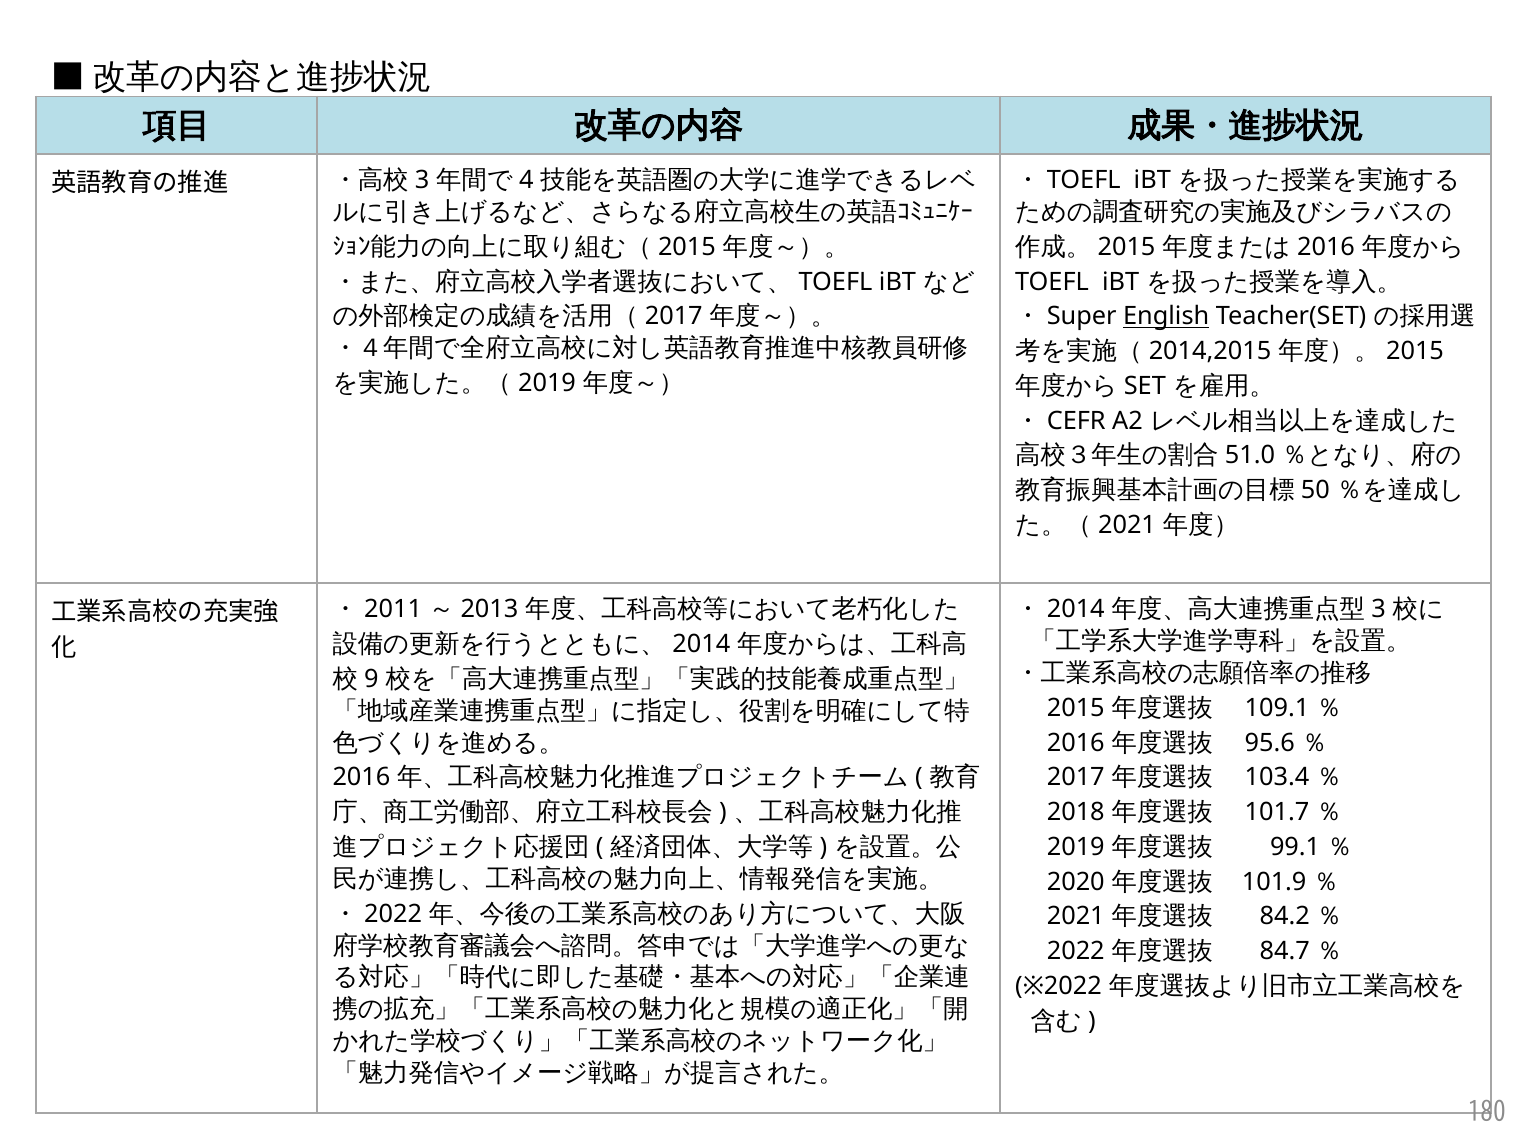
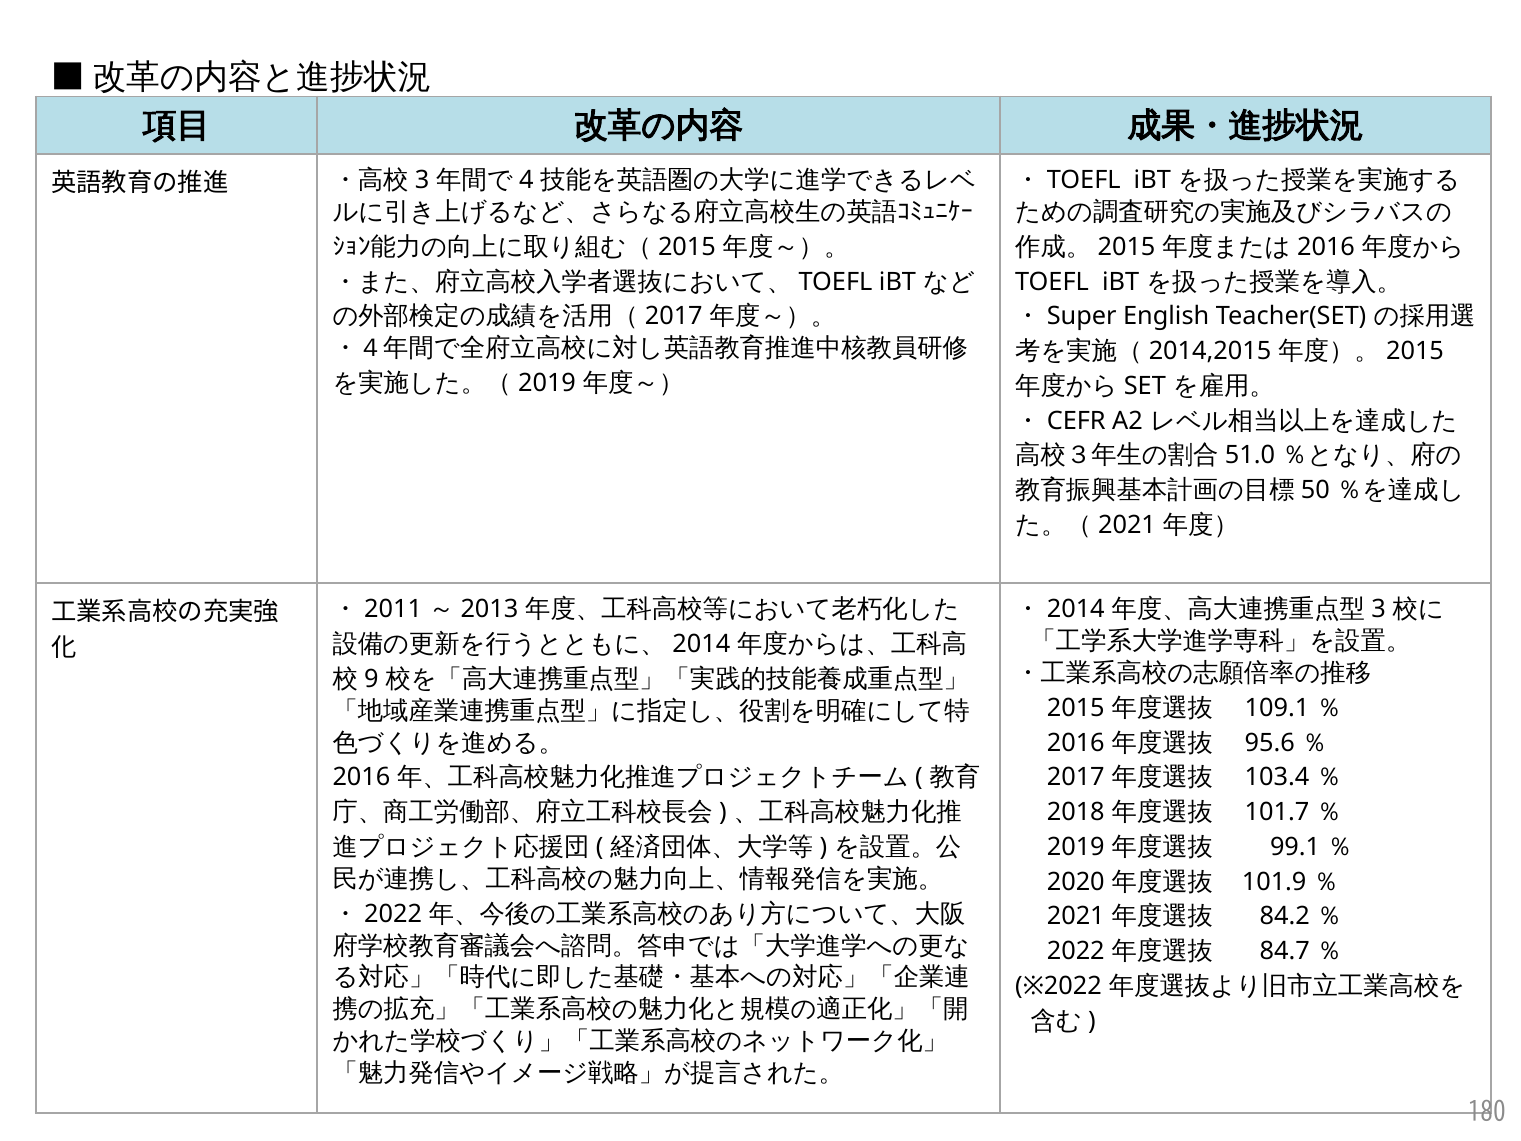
English underline: present -> none (1166, 317)
